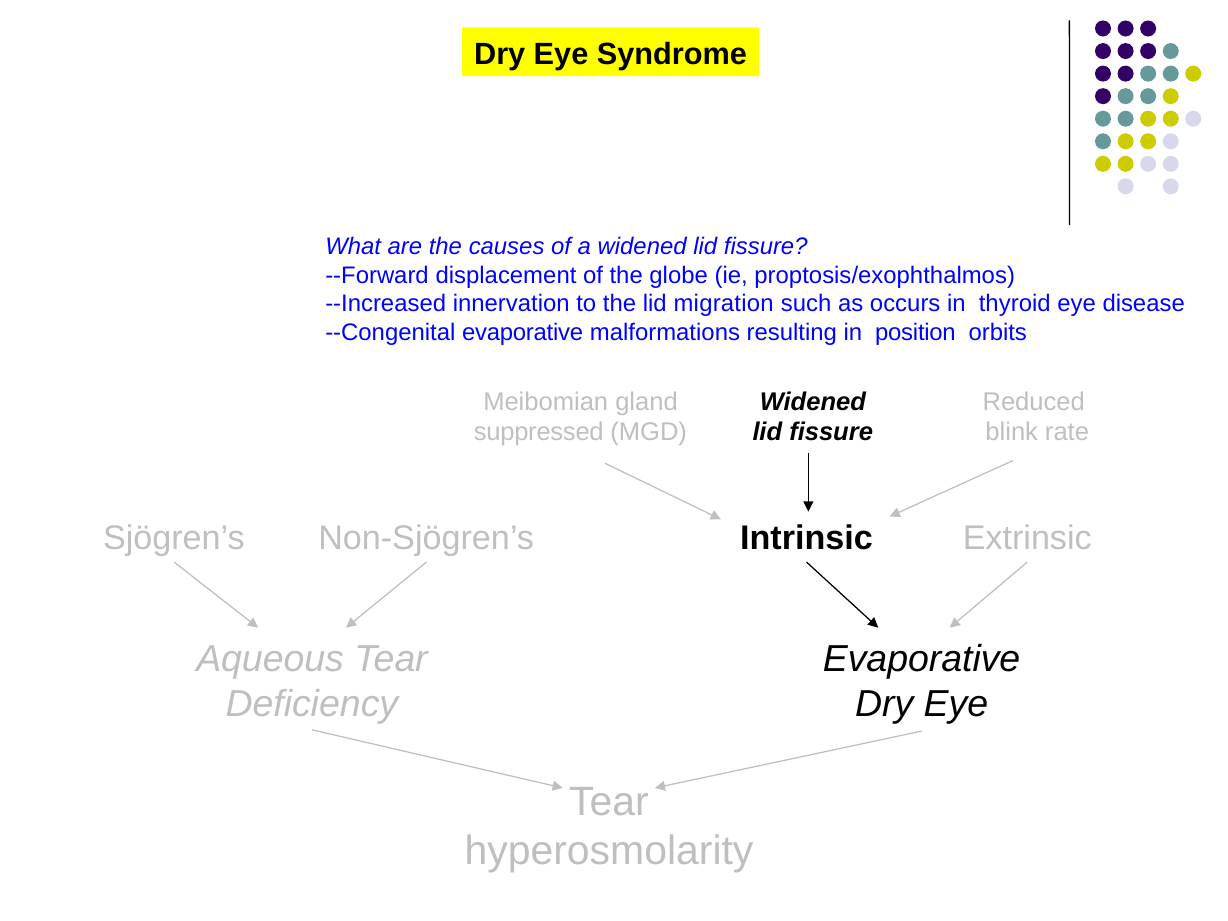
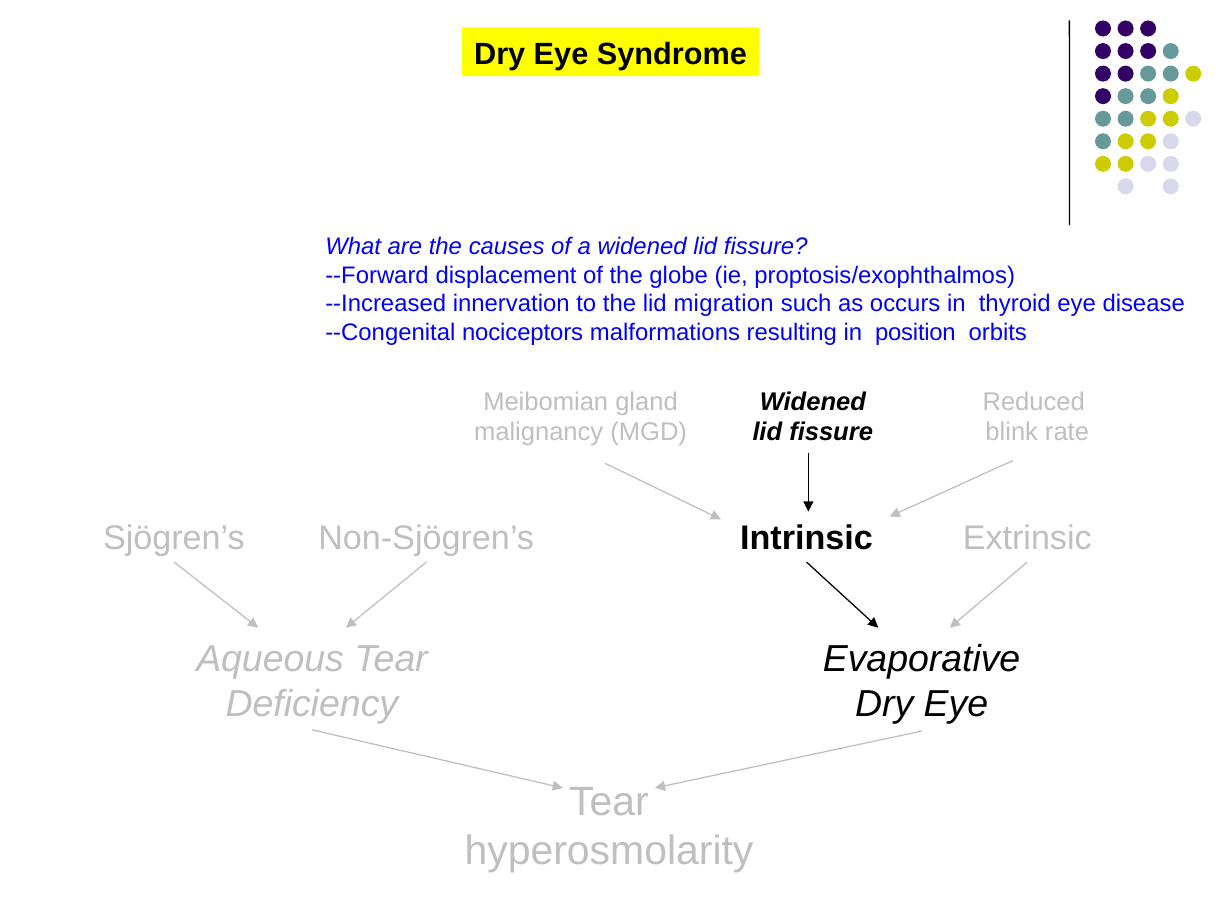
--Congenital evaporative: evaporative -> nociceptors (523, 333)
suppressed: suppressed -> malignancy (539, 432)
